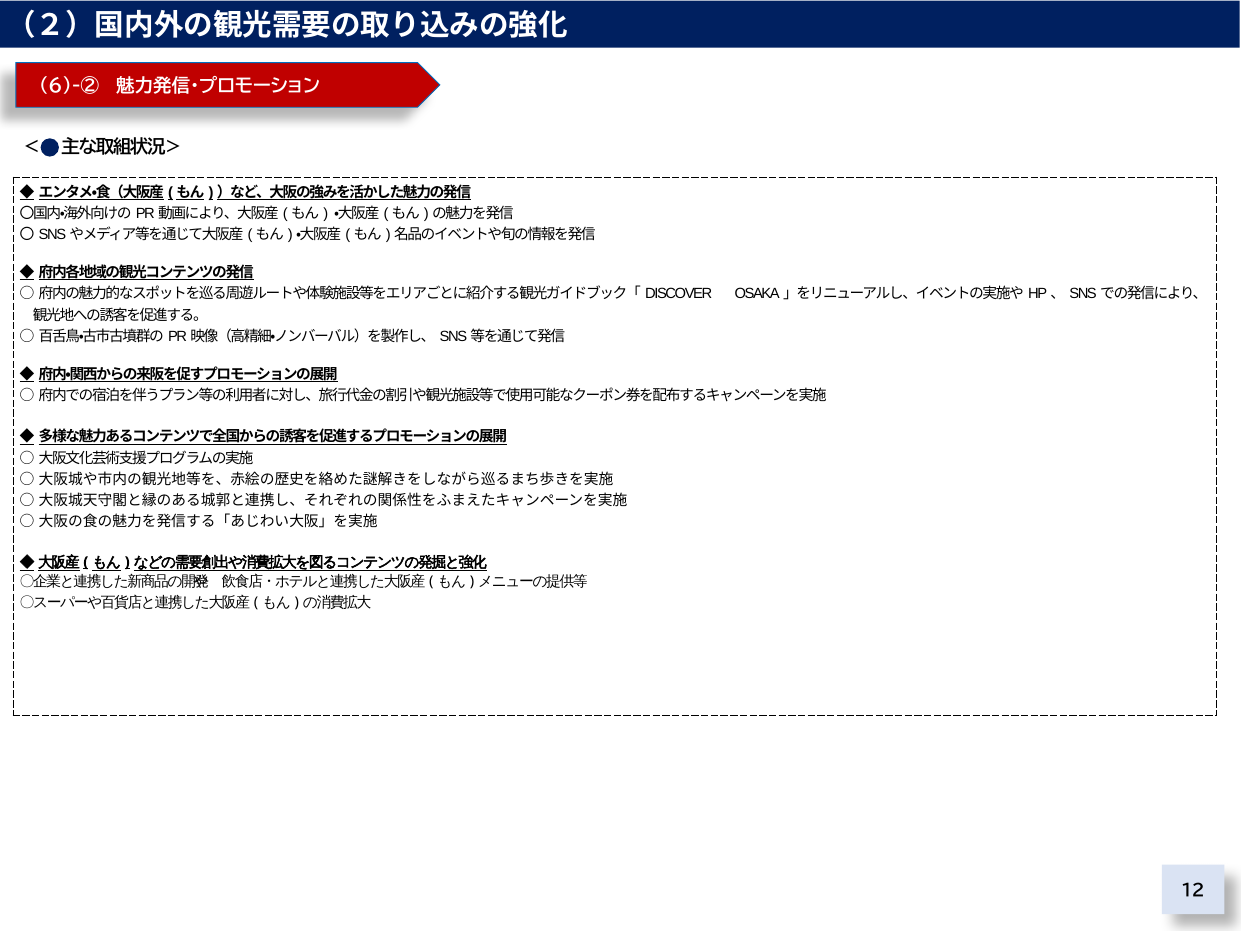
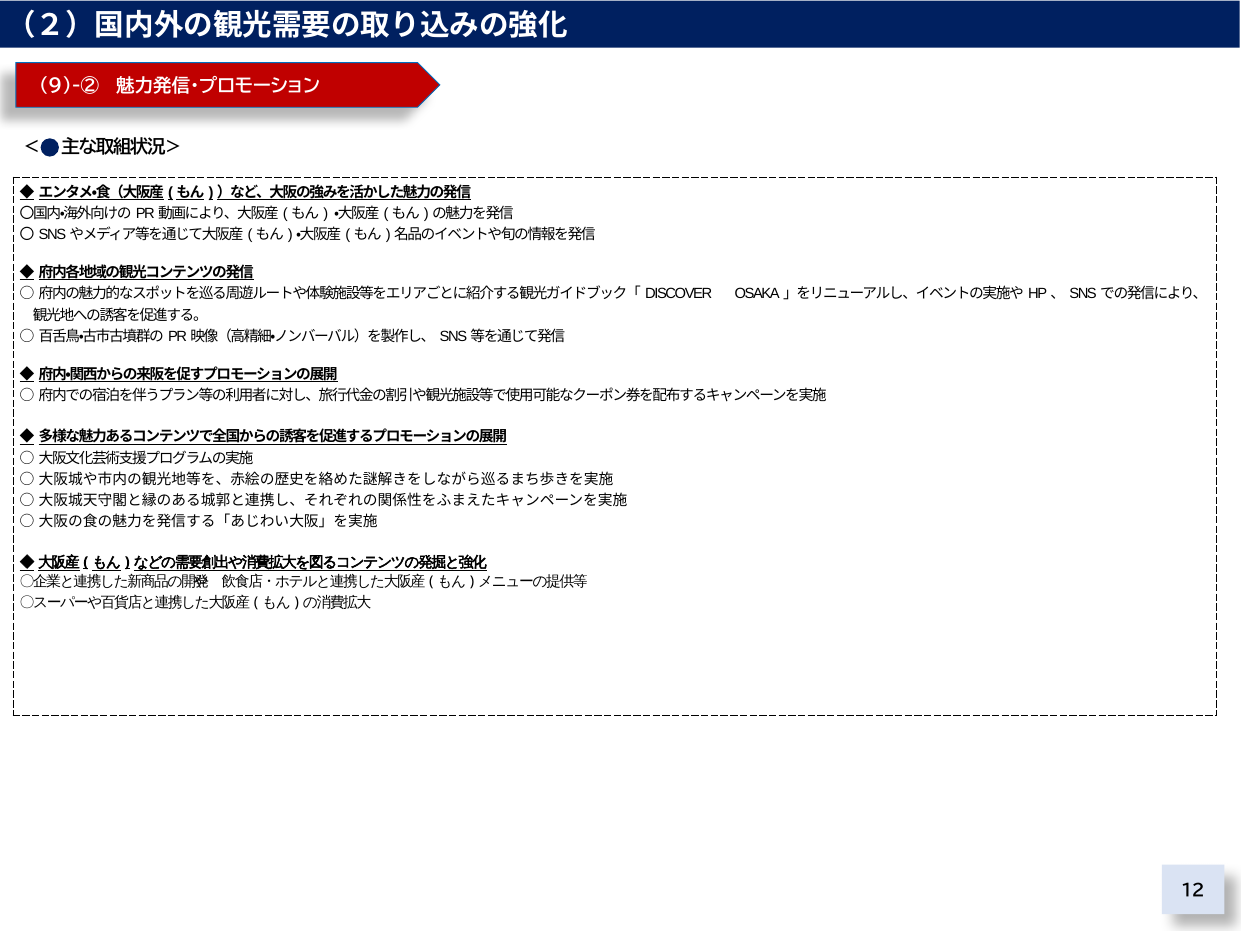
6)-②: 6)-② -> 9)-② (69, 86)
